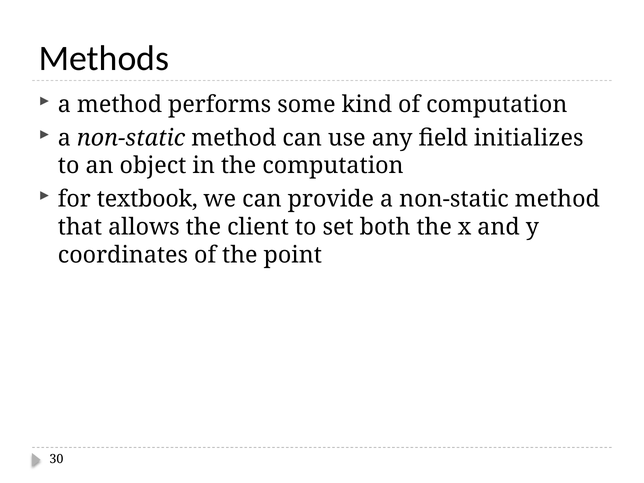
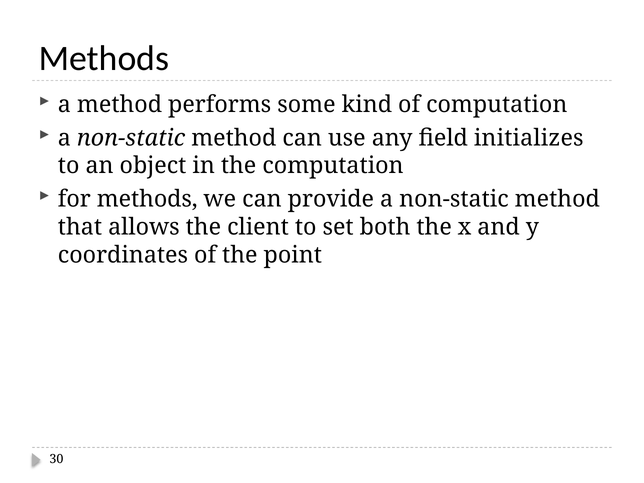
for textbook: textbook -> methods (147, 199)
